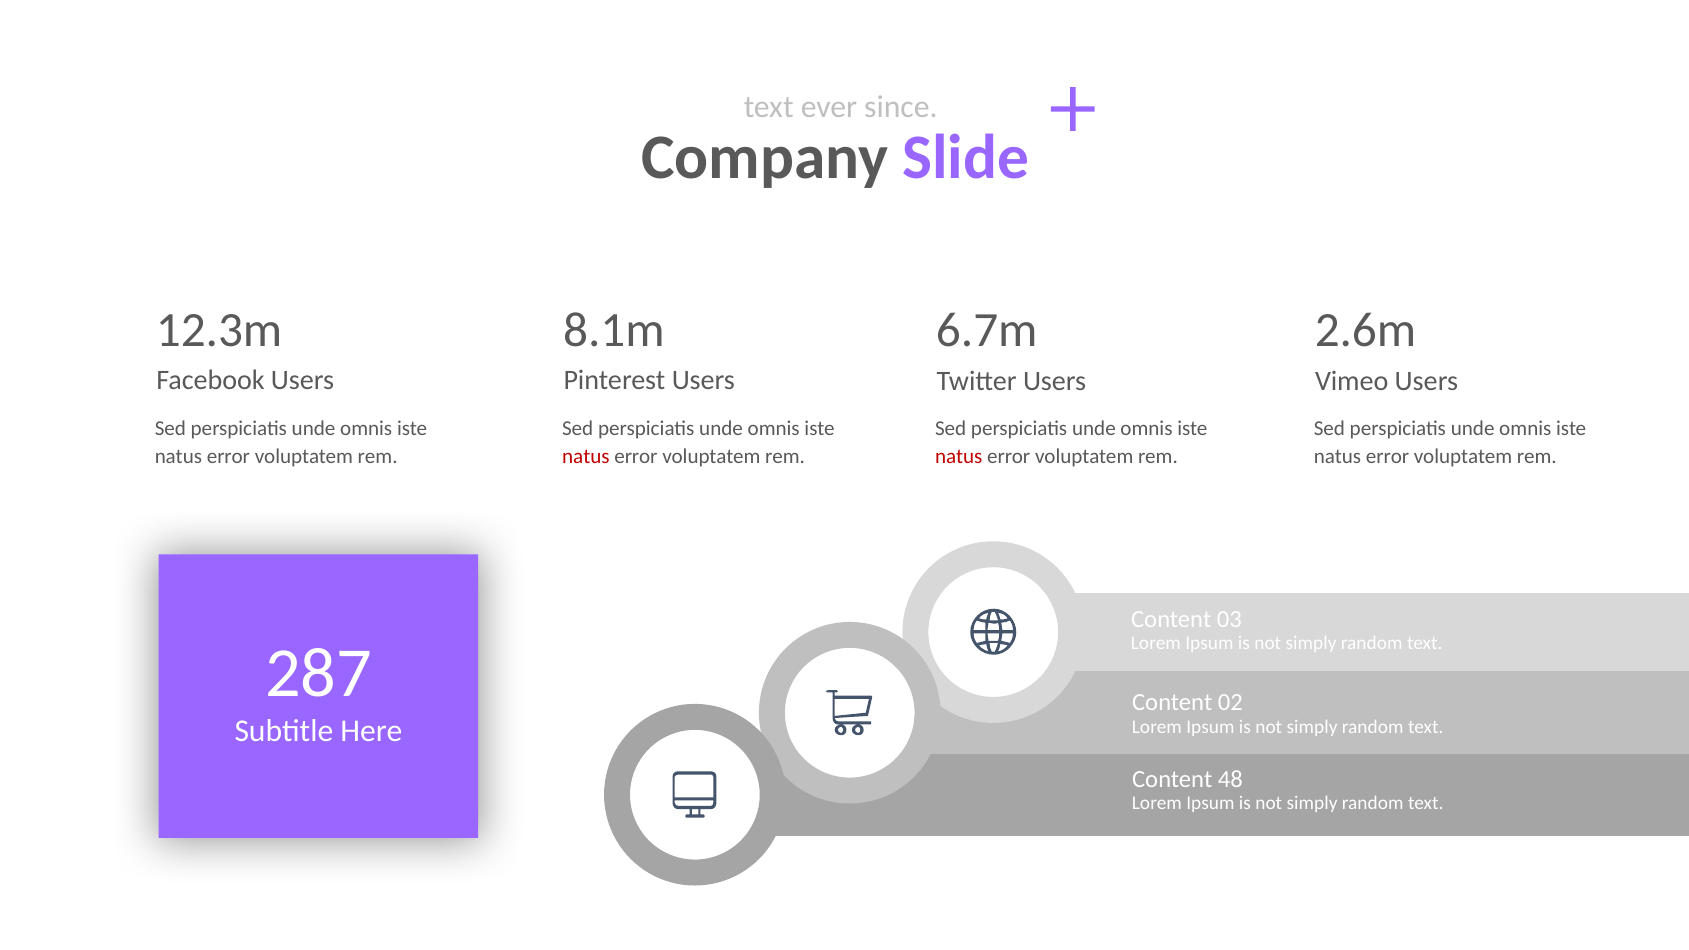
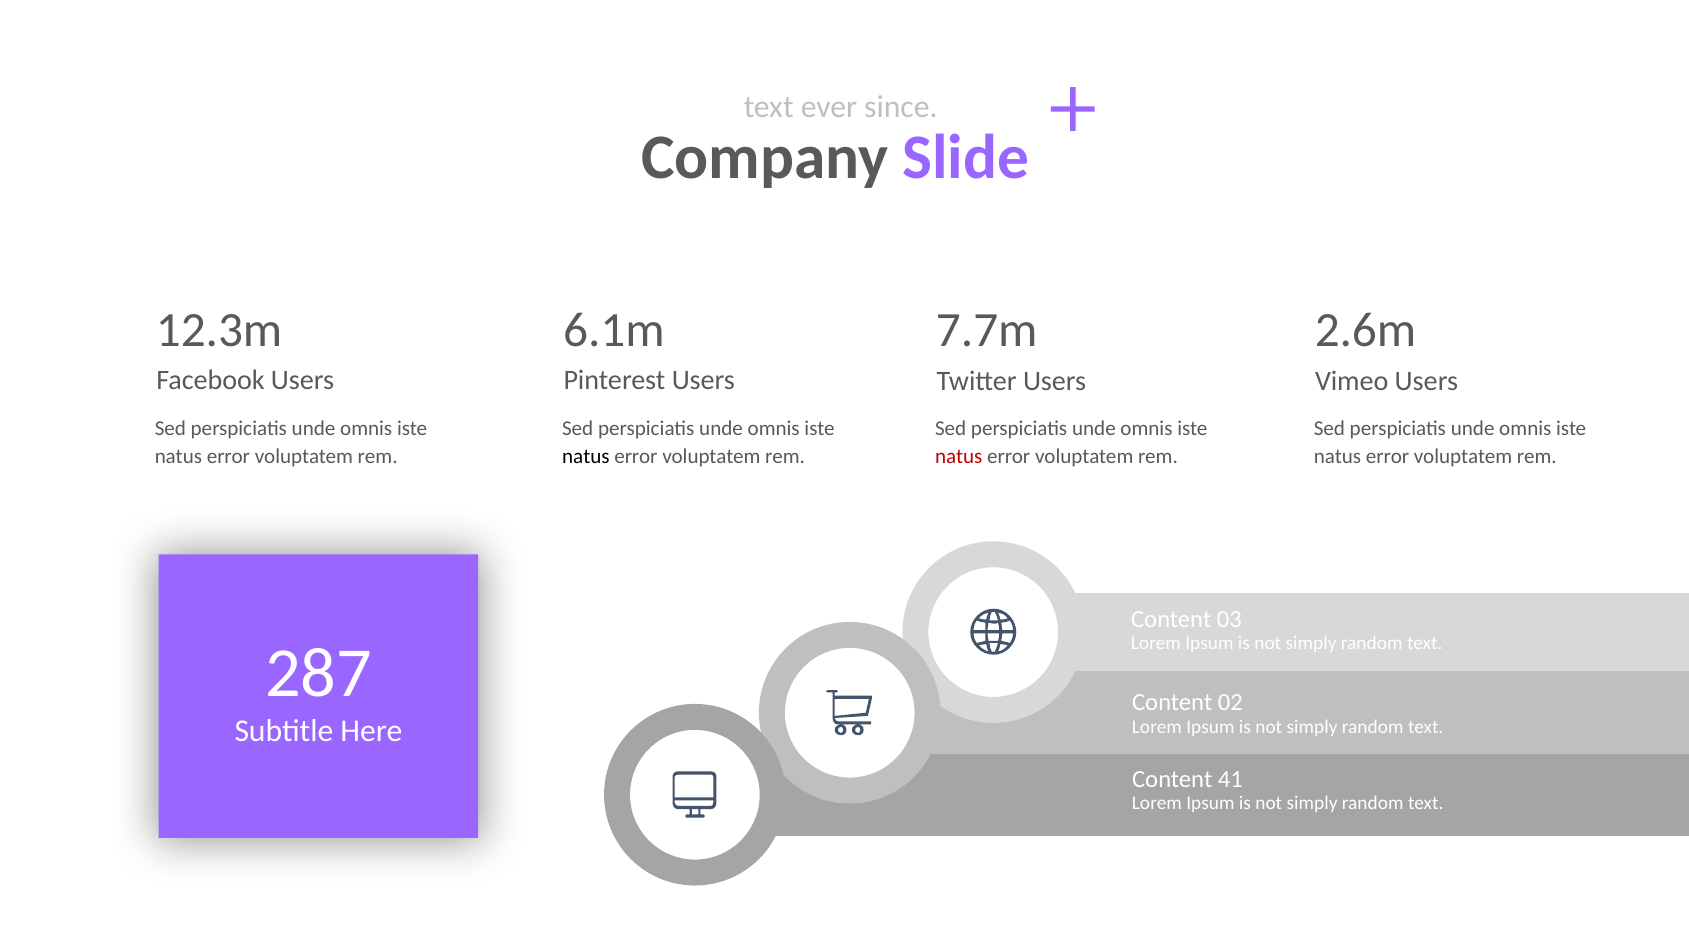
8.1m: 8.1m -> 6.1m (614, 330)
6.7m: 6.7m -> 7.7m (987, 330)
natus colour: red -> black (586, 456)
48: 48 -> 41 (1230, 779)
